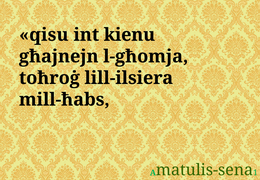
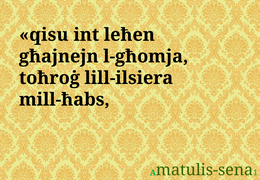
kienu: kienu -> leħen (129, 35)
